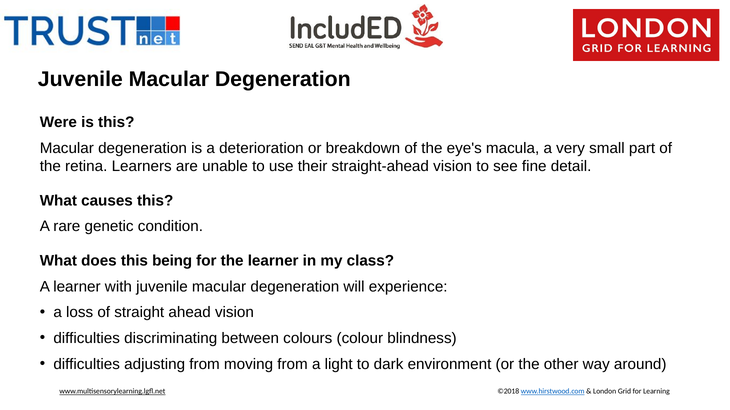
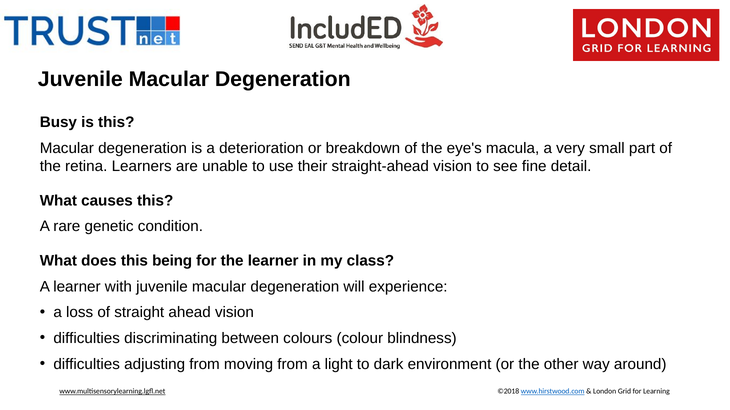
Were: Were -> Busy (58, 122)
